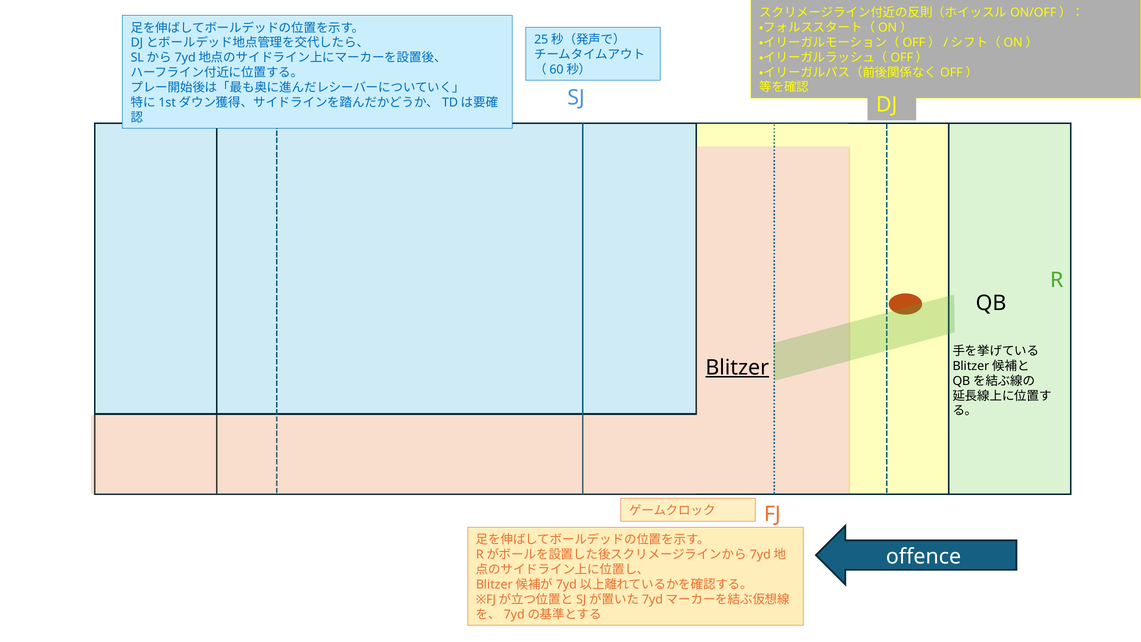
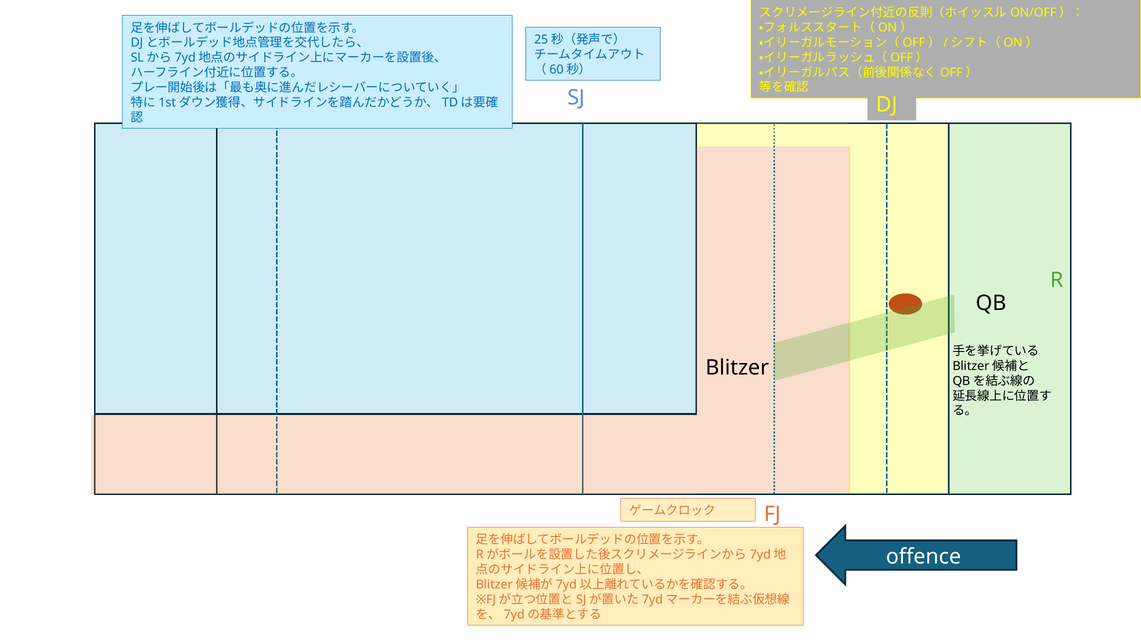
Blitzer underline: present -> none (737, 367)
